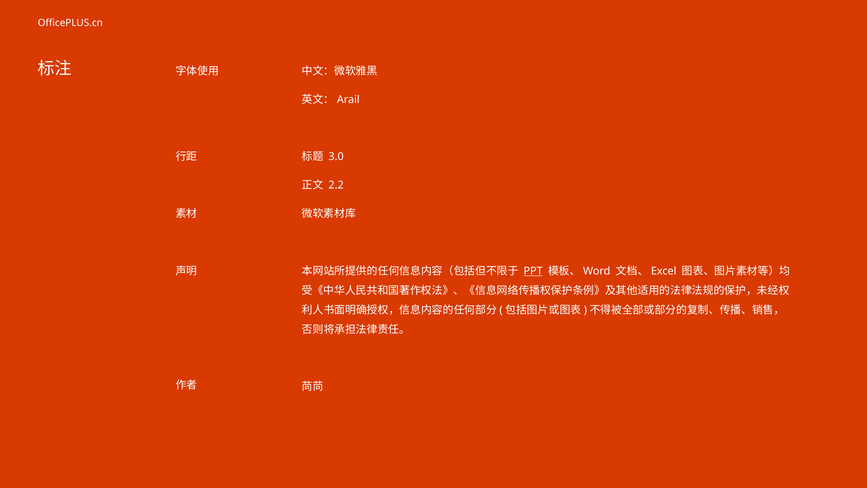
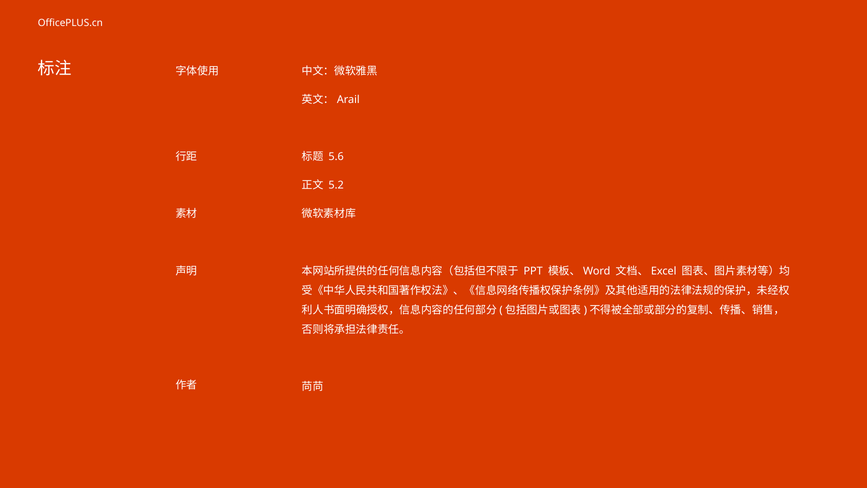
3.0: 3.0 -> 5.6 (336, 157)
2.2: 2.2 -> 5.2 (336, 185)
PPT underline: present -> none (533, 271)
